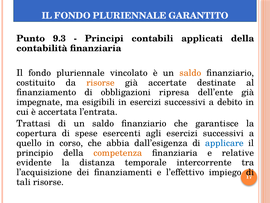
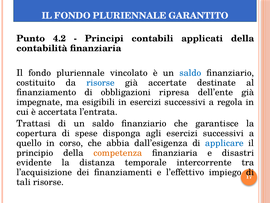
9.3: 9.3 -> 4.2 (59, 38)
saldo colour: orange -> blue (190, 73)
risorse colour: orange -> blue (101, 82)
debito: debito -> regola (230, 102)
esercenti: esercenti -> disponga (122, 133)
relative: relative -> disastri (238, 152)
